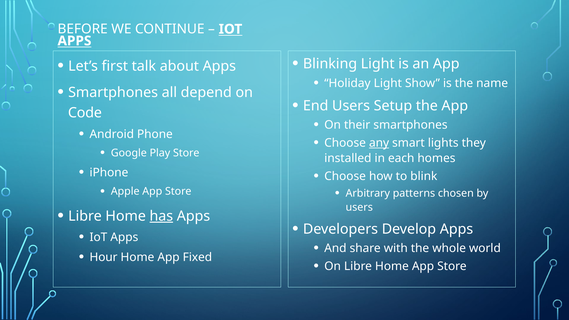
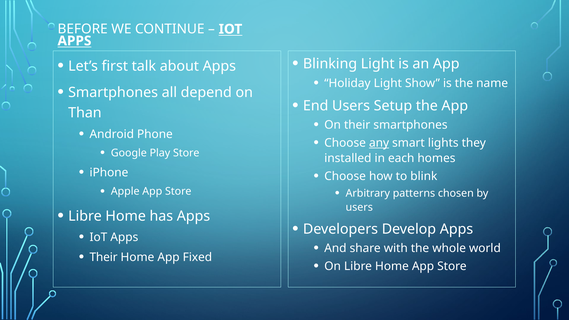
Code: Code -> Than (85, 113)
has underline: present -> none (161, 216)
Hour: Hour -> Their (104, 257)
